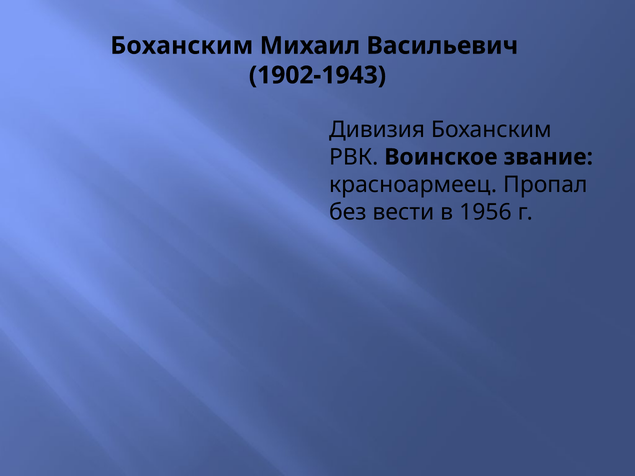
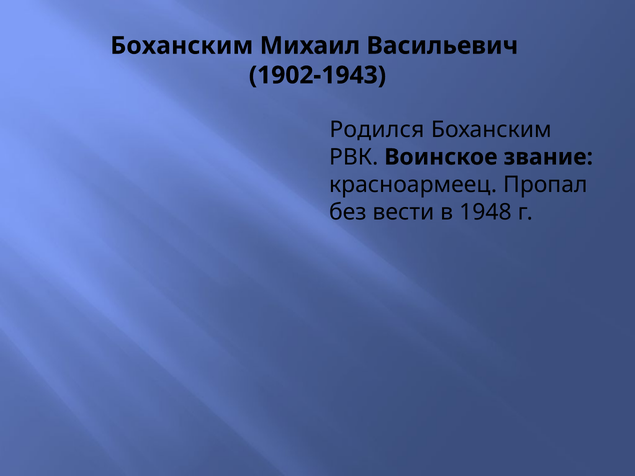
Дивизия: Дивизия -> Родился (377, 130)
1956: 1956 -> 1948 (485, 212)
